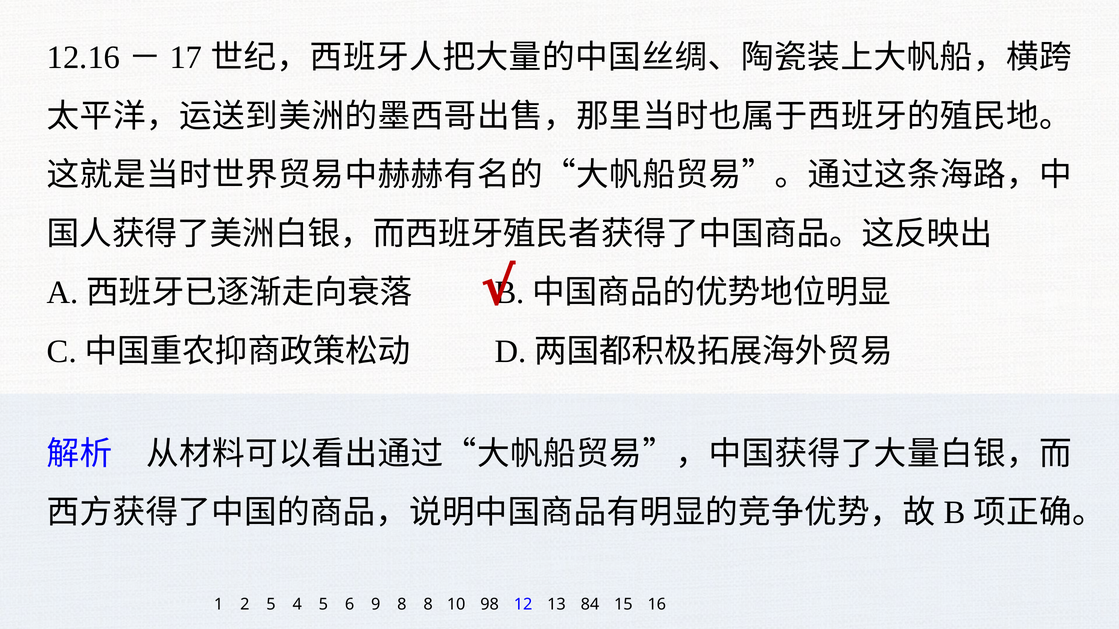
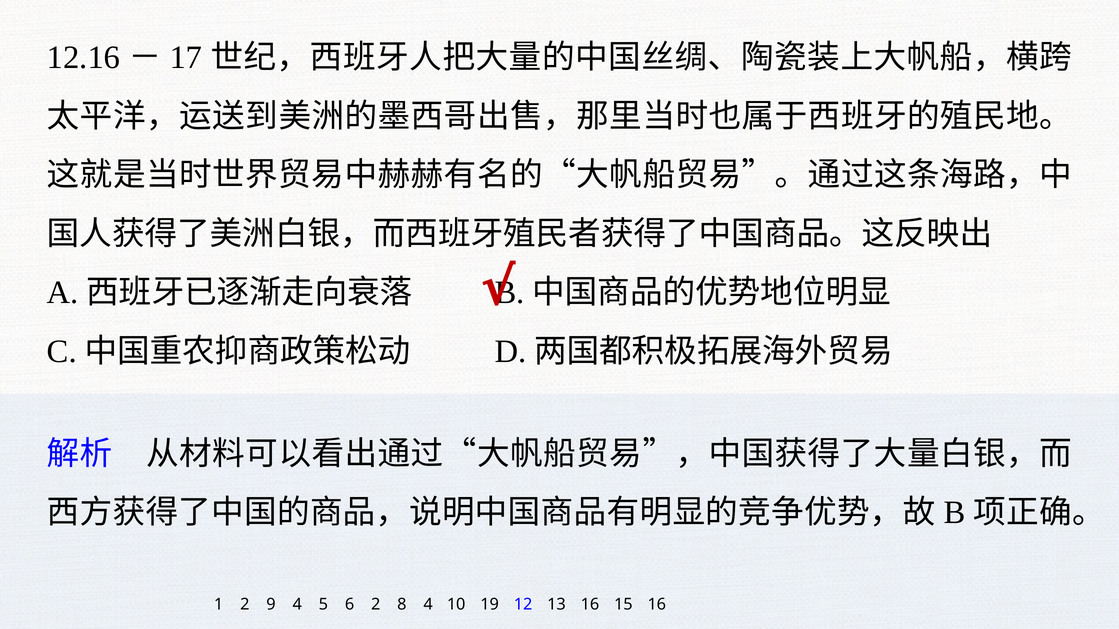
2 5: 5 -> 9 (271, 605)
6 9: 9 -> 2 (376, 605)
8 8: 8 -> 4 (428, 605)
98: 98 -> 19 (490, 605)
13 84: 84 -> 16 (590, 605)
